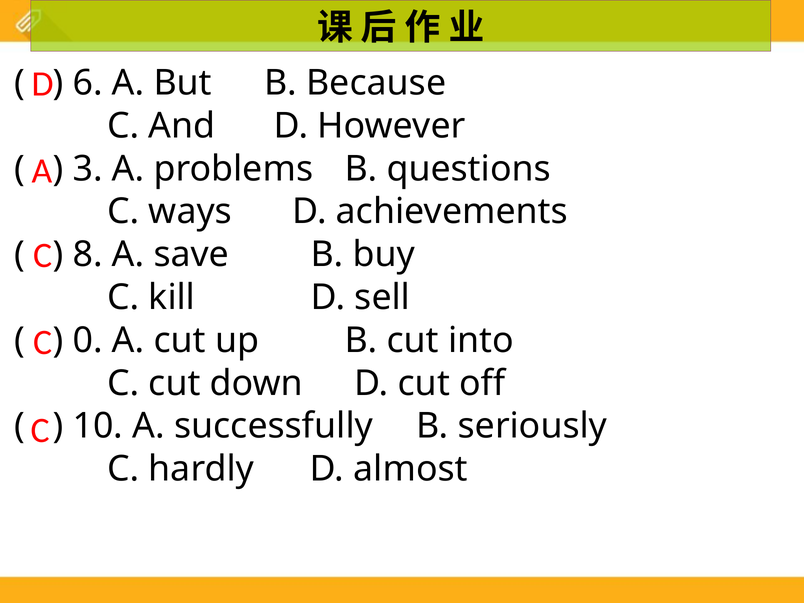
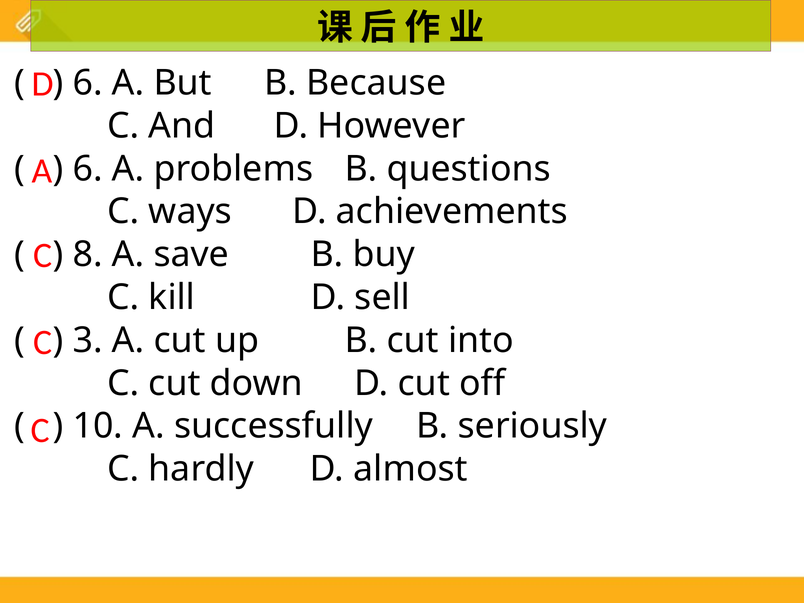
3: 3 -> 6 (88, 169)
0: 0 -> 3 (88, 340)
